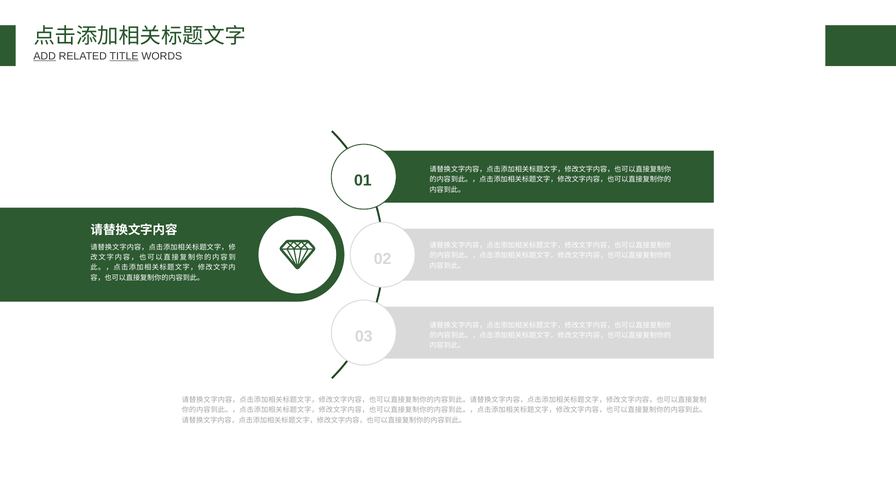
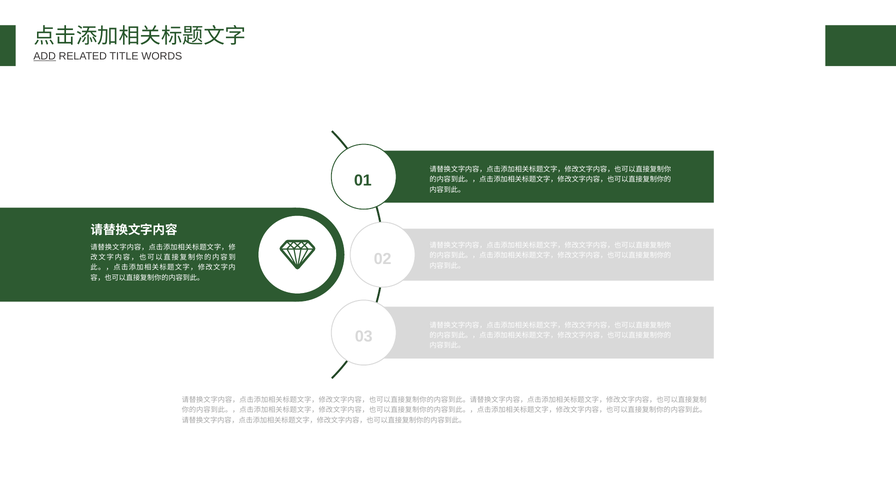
TITLE underline: present -> none (124, 56)
